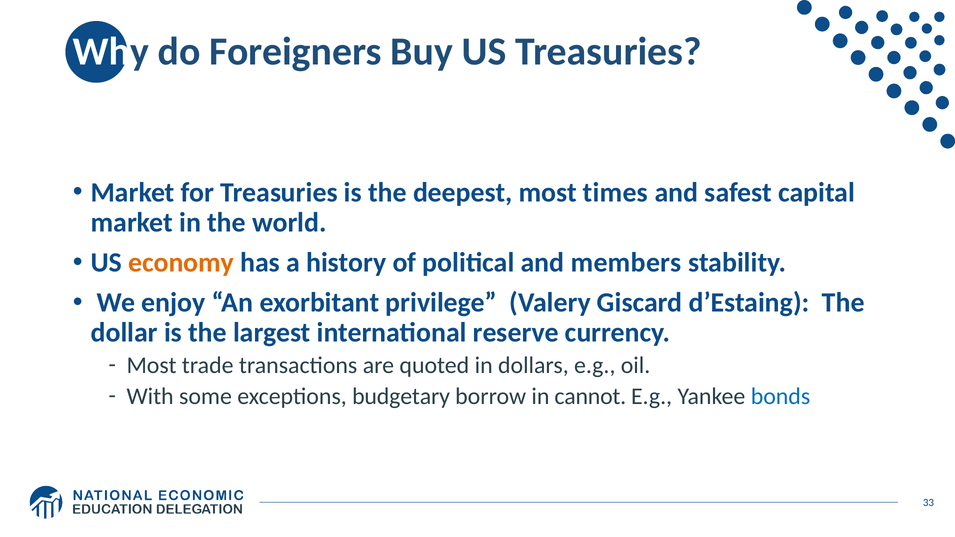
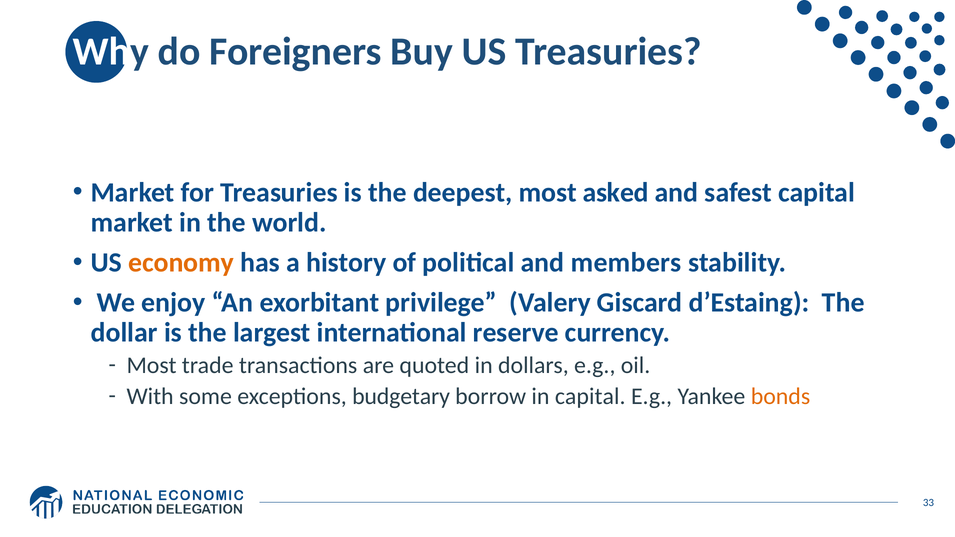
times: times -> asked (616, 192)
in cannot: cannot -> capital (590, 396)
bonds colour: blue -> orange (780, 396)
